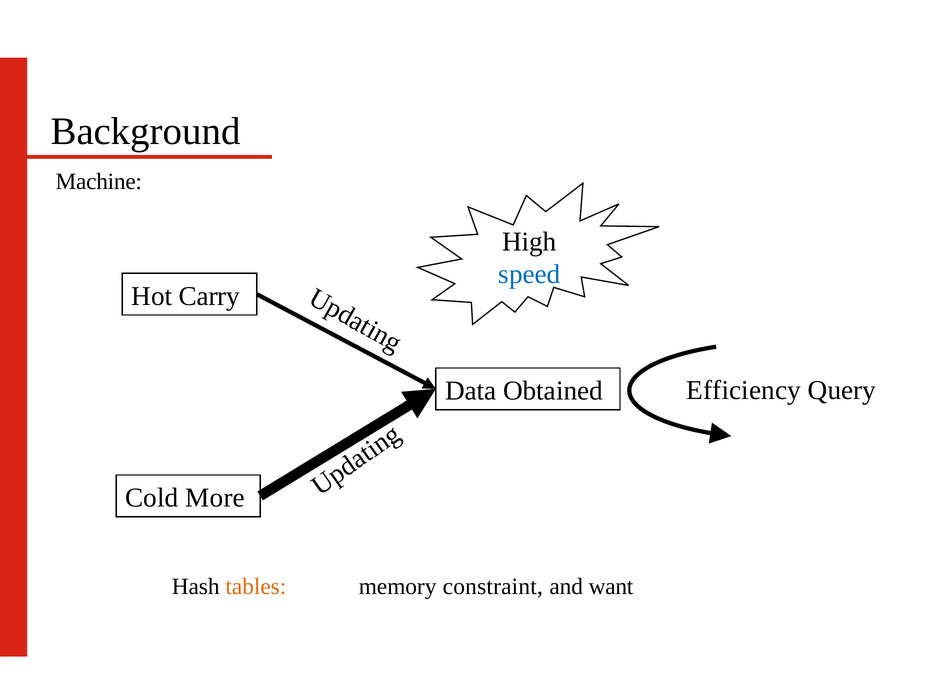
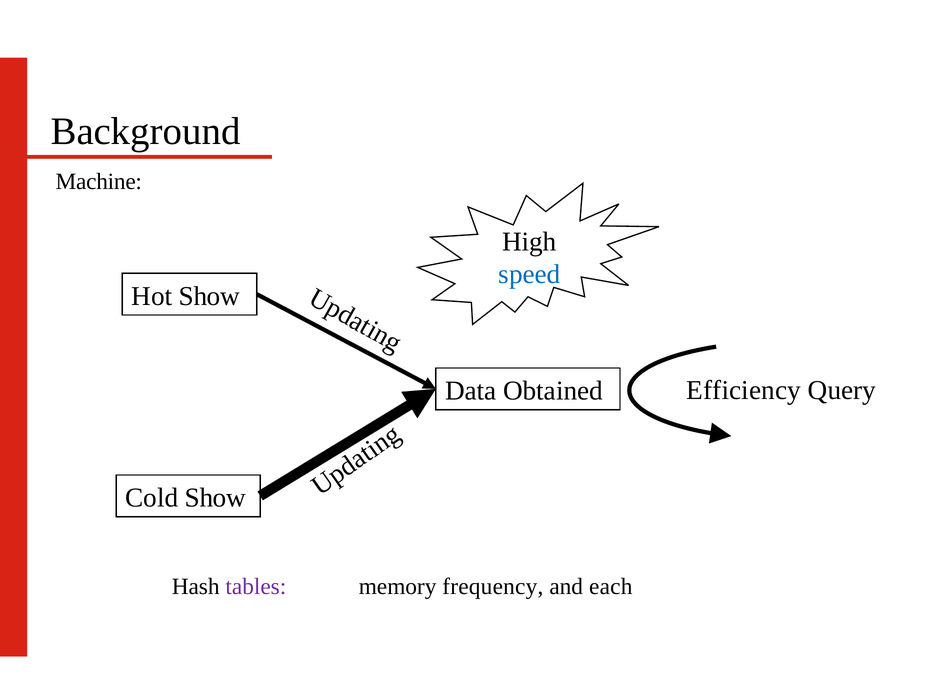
Hot Carry: Carry -> Show (209, 296)
Cold More: More -> Show (215, 498)
tables colour: orange -> purple (256, 587)
constraint: constraint -> frequency (493, 587)
want: want -> each (611, 587)
